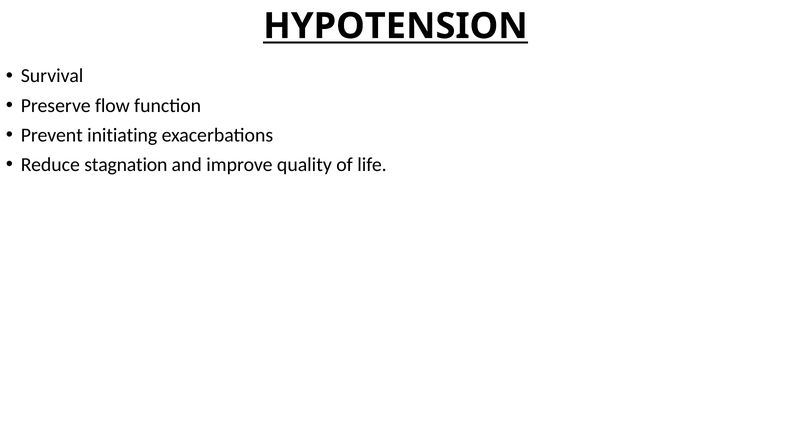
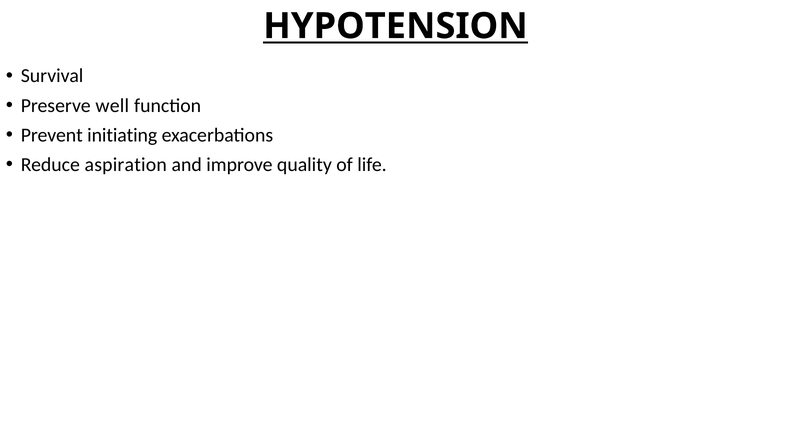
flow: flow -> well (112, 106)
stagnation: stagnation -> aspiration (126, 165)
